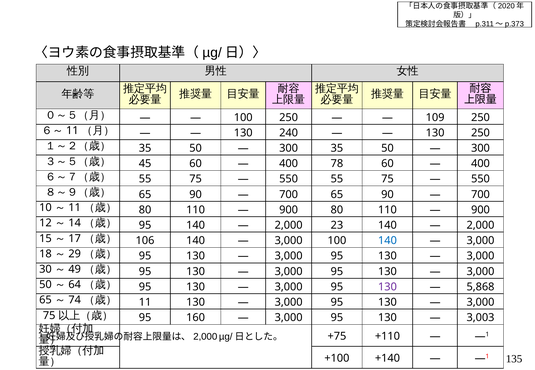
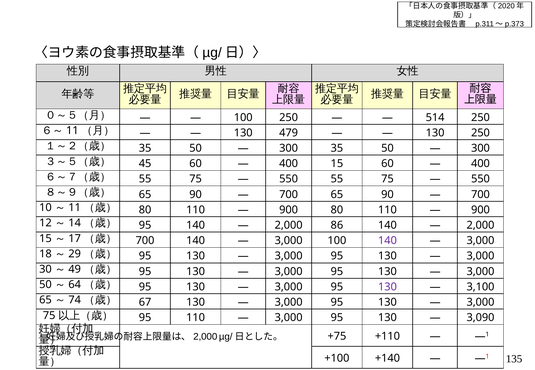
109: 109 -> 514 (435, 118)
240: 240 -> 479 (289, 133)
400 78: 78 -> 15 (337, 164)
23: 23 -> 86 (337, 225)
106: 106 -> 700 (145, 241)
140 colour: blue -> purple (387, 241)
5,868: 5,868 -> 3,100 (480, 287)
11: 11 -> 67 (145, 303)
95 160: 160 -> 110 (196, 318)
3,003: 3,003 -> 3,090 (480, 318)
